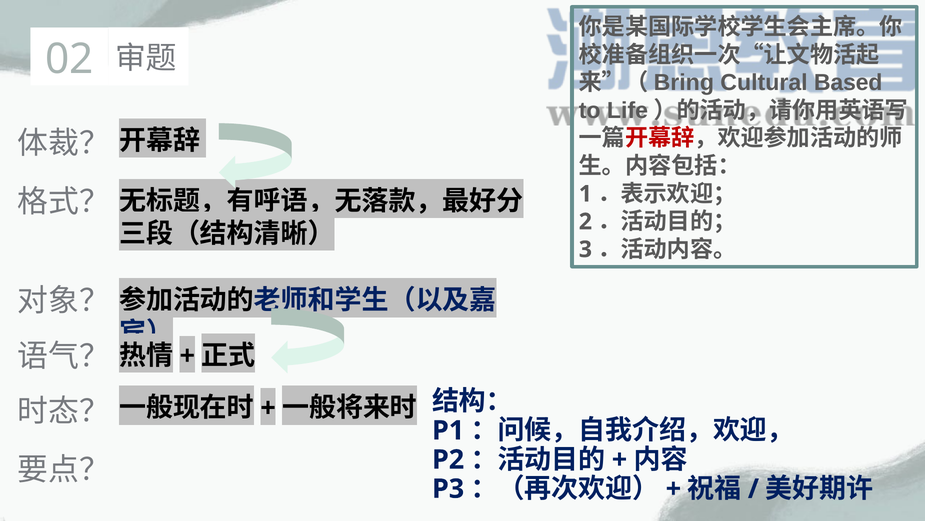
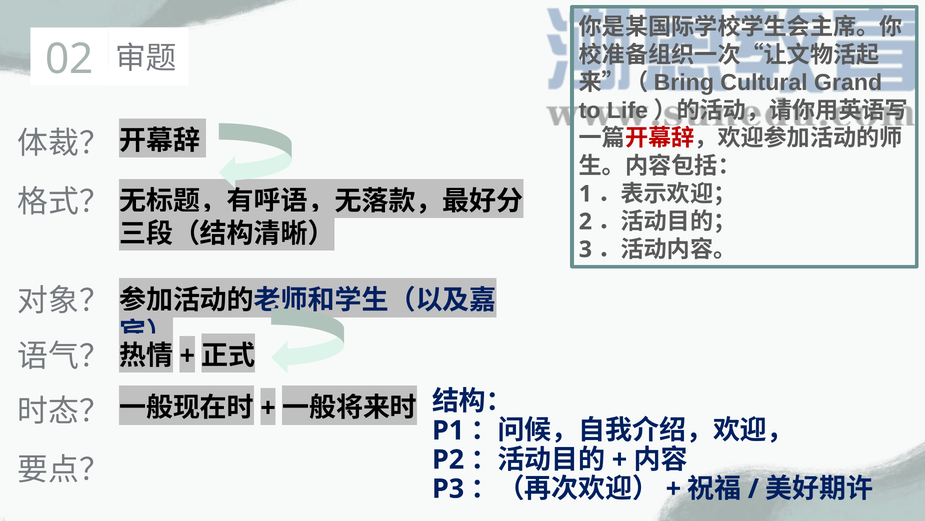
Based: Based -> Grand (848, 83)
